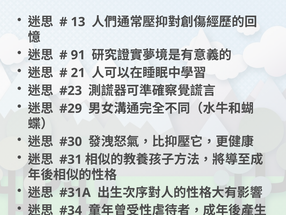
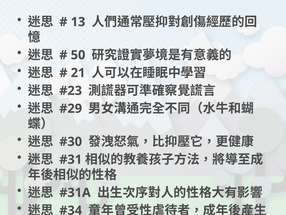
91: 91 -> 50 (78, 55)
